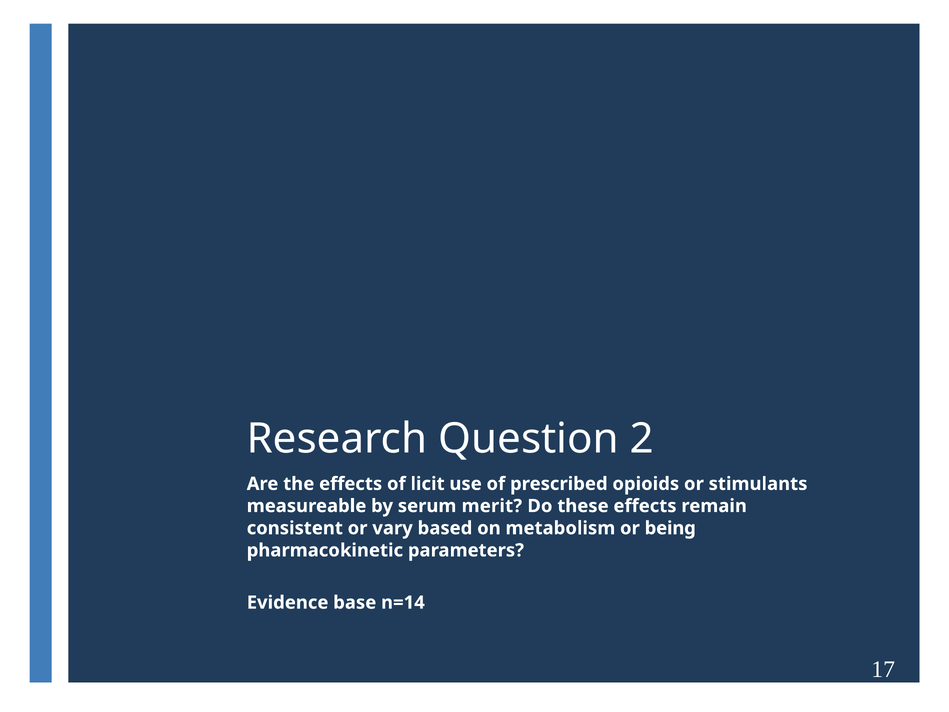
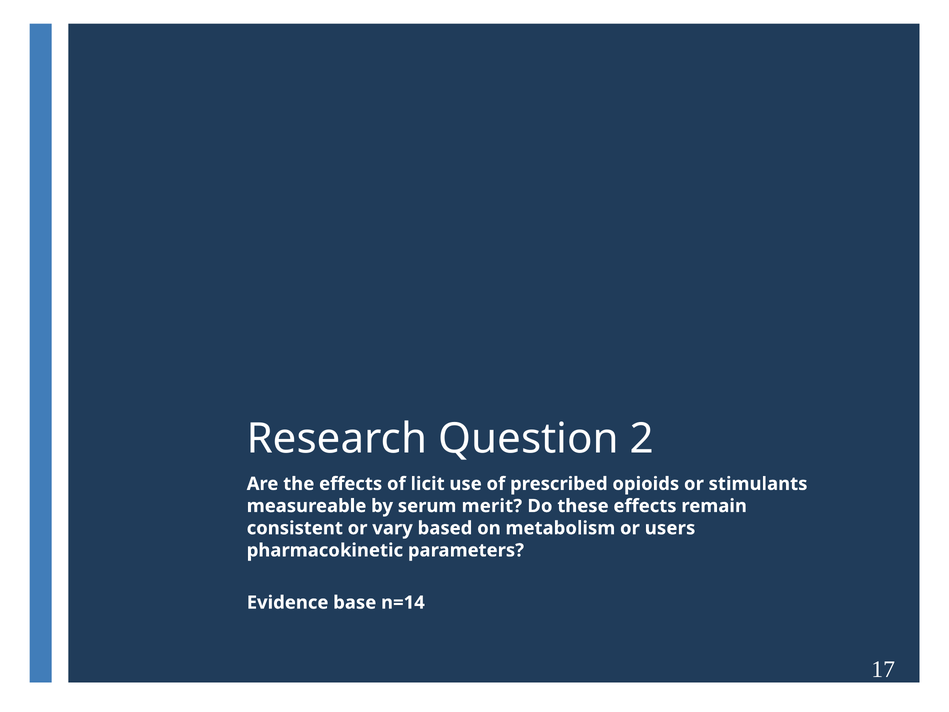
being: being -> users (670, 528)
